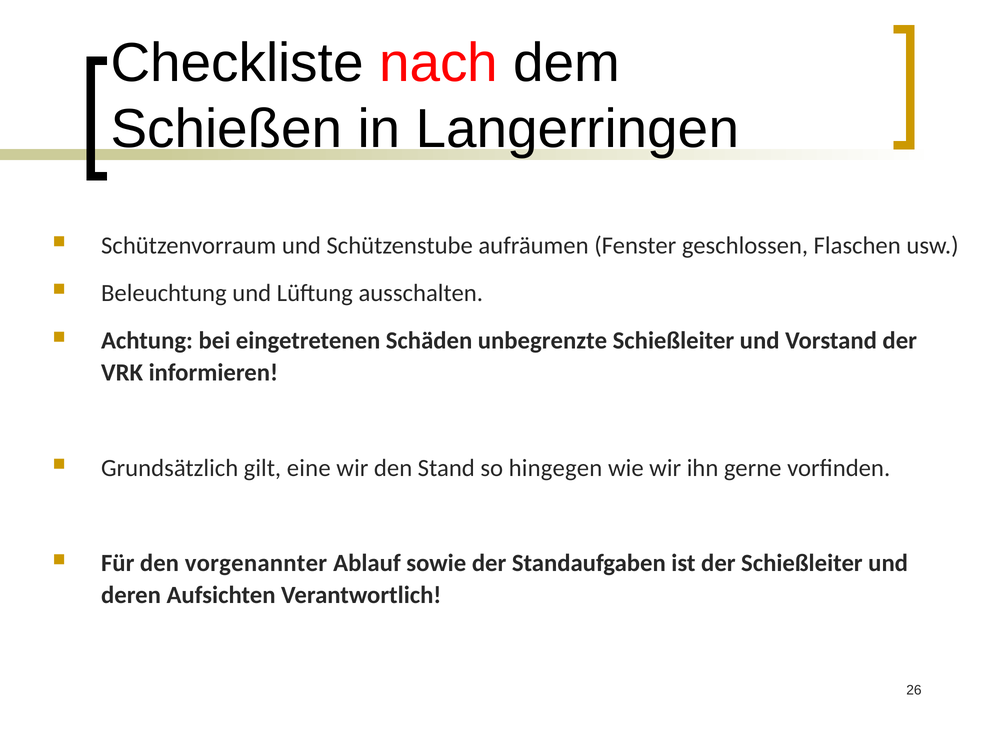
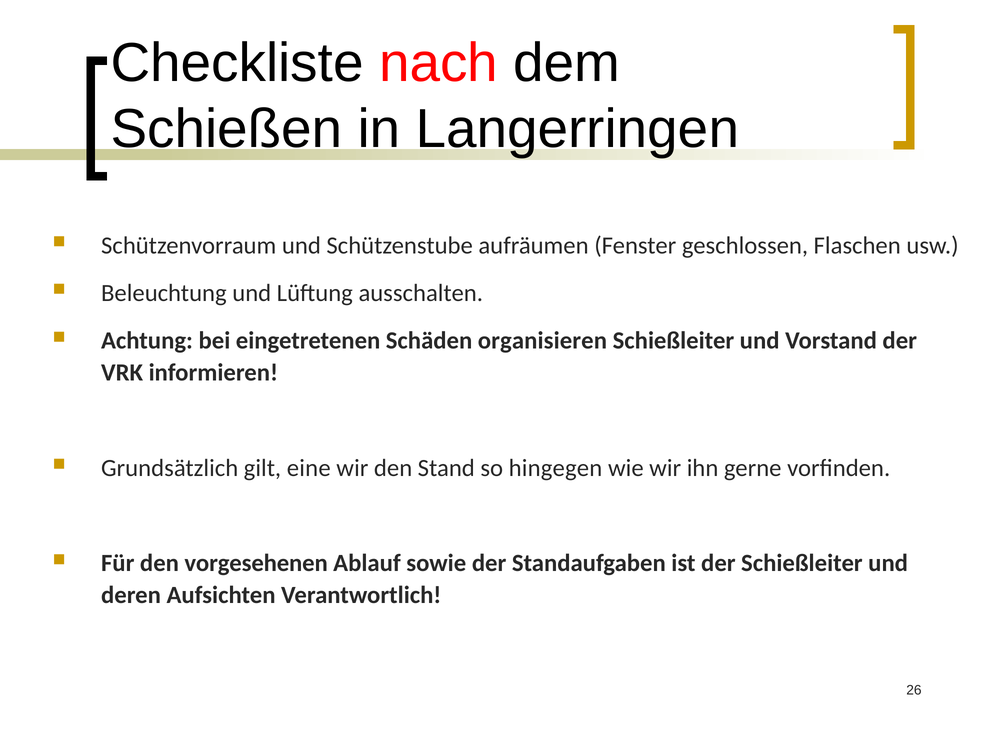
unbegrenzte: unbegrenzte -> organisieren (542, 341)
vorgenannter: vorgenannter -> vorgesehenen (256, 563)
